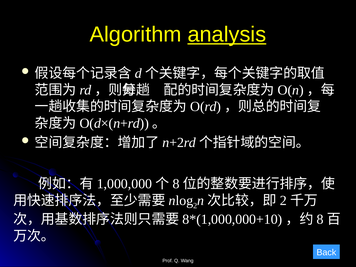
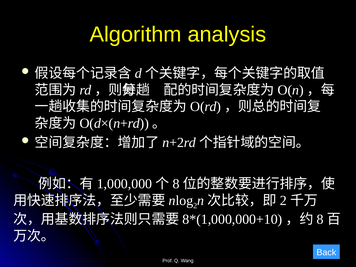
analysis underline: present -> none (227, 35)
